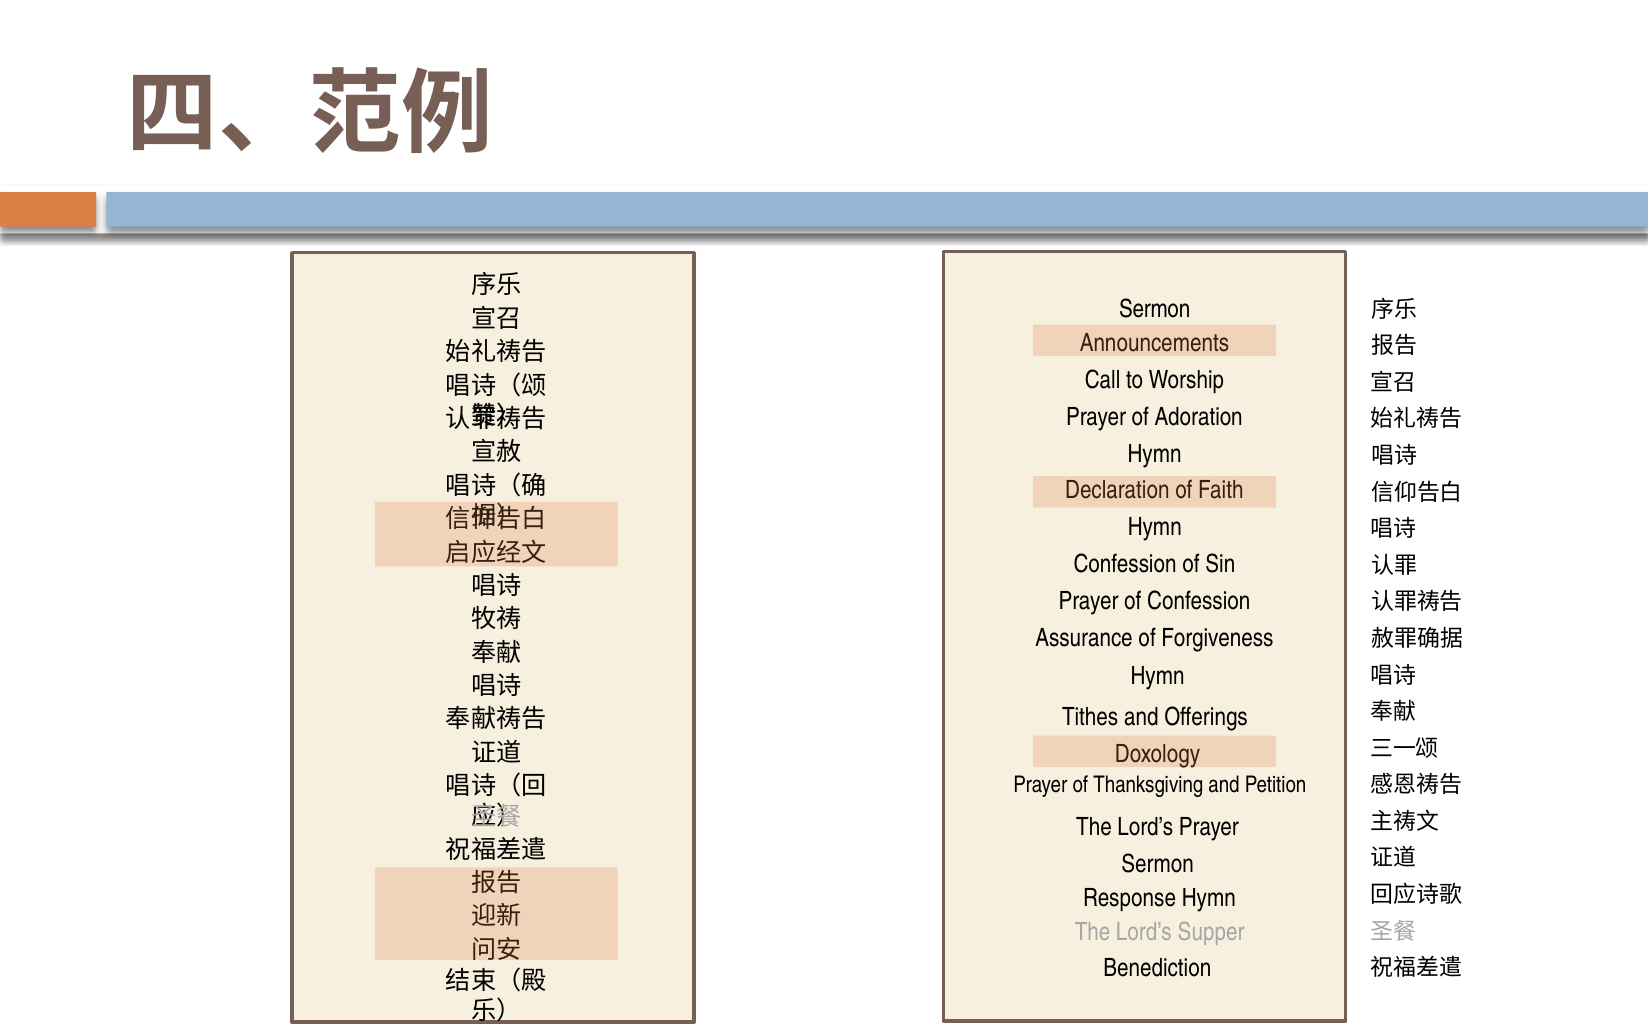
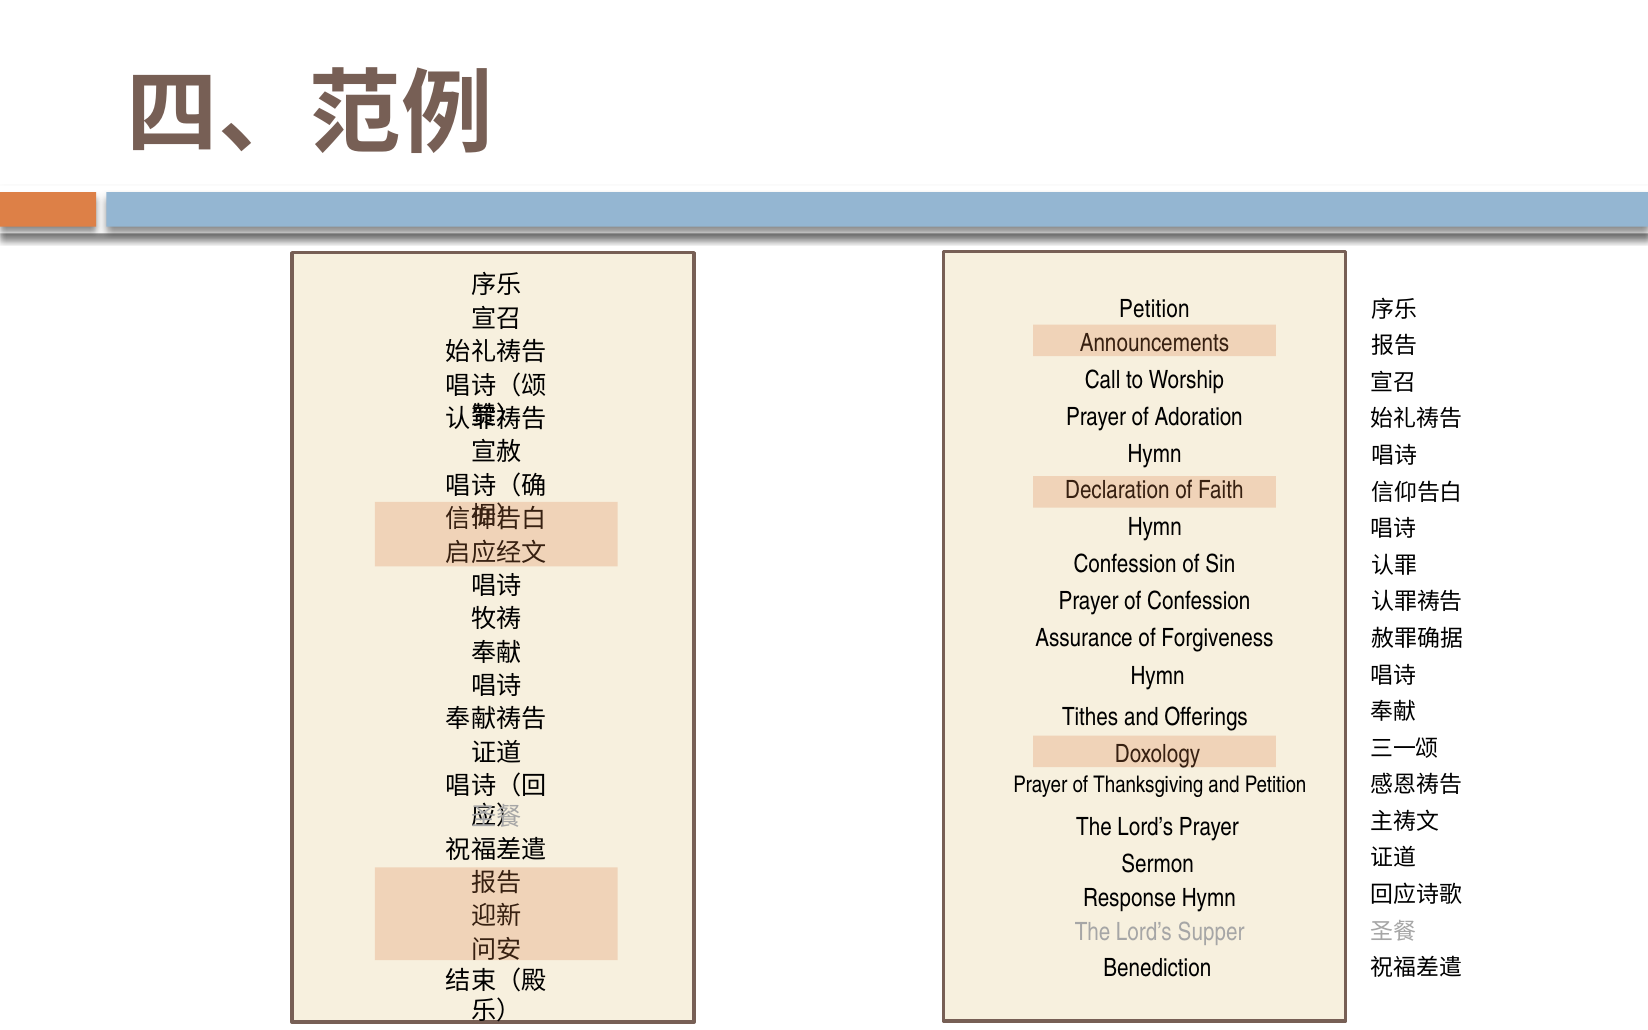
Sermon: Sermon -> Petition (1154, 310)
